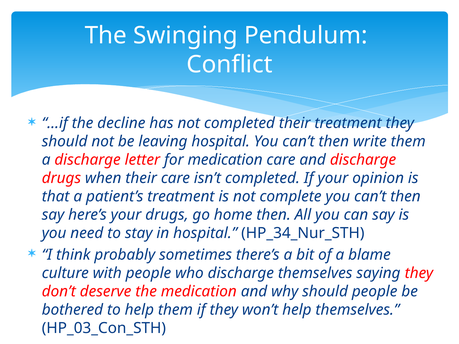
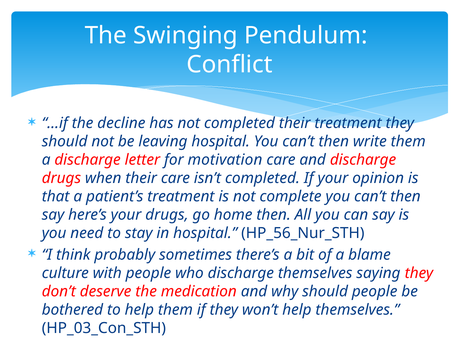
for medication: medication -> motivation (225, 160)
HP_34_Nur_STH: HP_34_Nur_STH -> HP_56_Nur_STH (303, 233)
